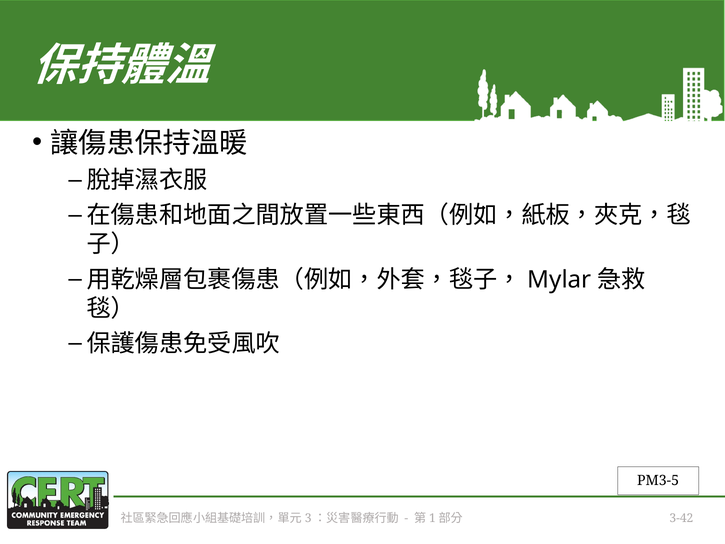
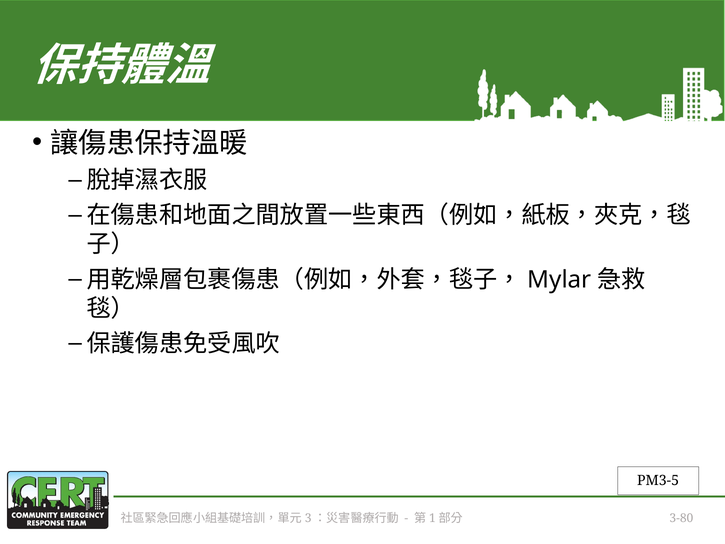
3-42: 3-42 -> 3-80 (681, 518)
